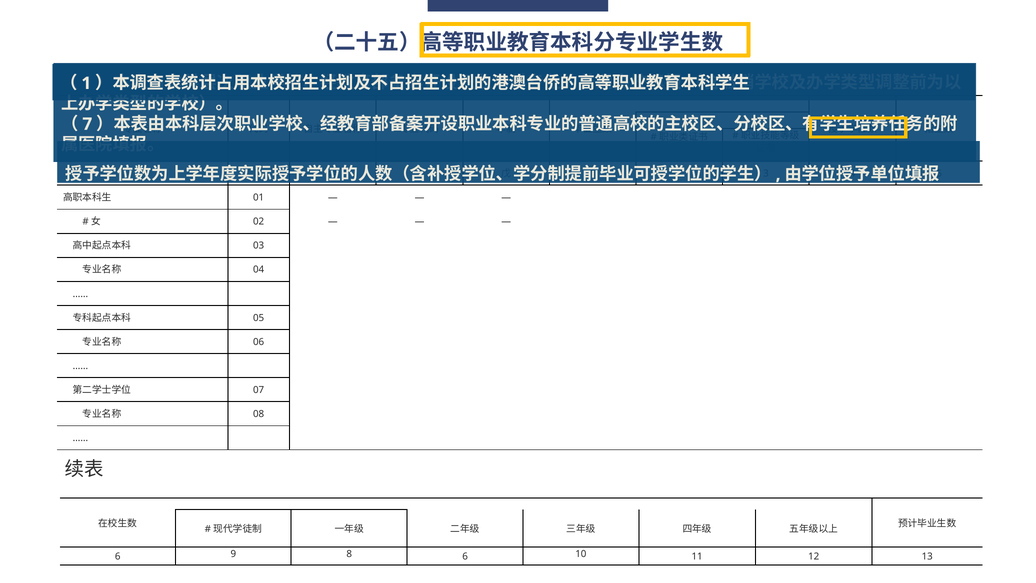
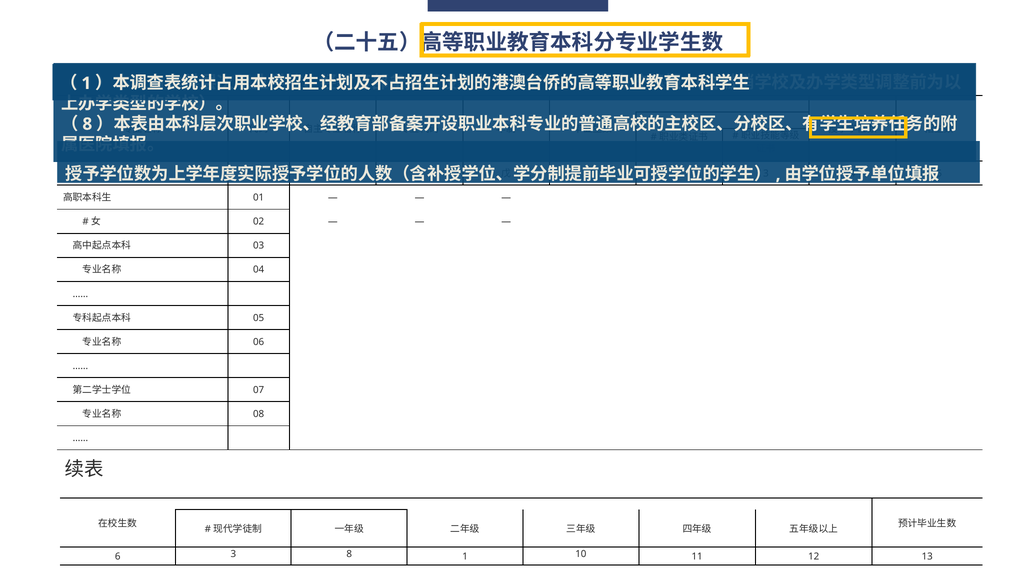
7: 7 -> 8 (87, 124)
6 9: 9 -> 3 (233, 554)
8 6: 6 -> 1 (465, 556)
